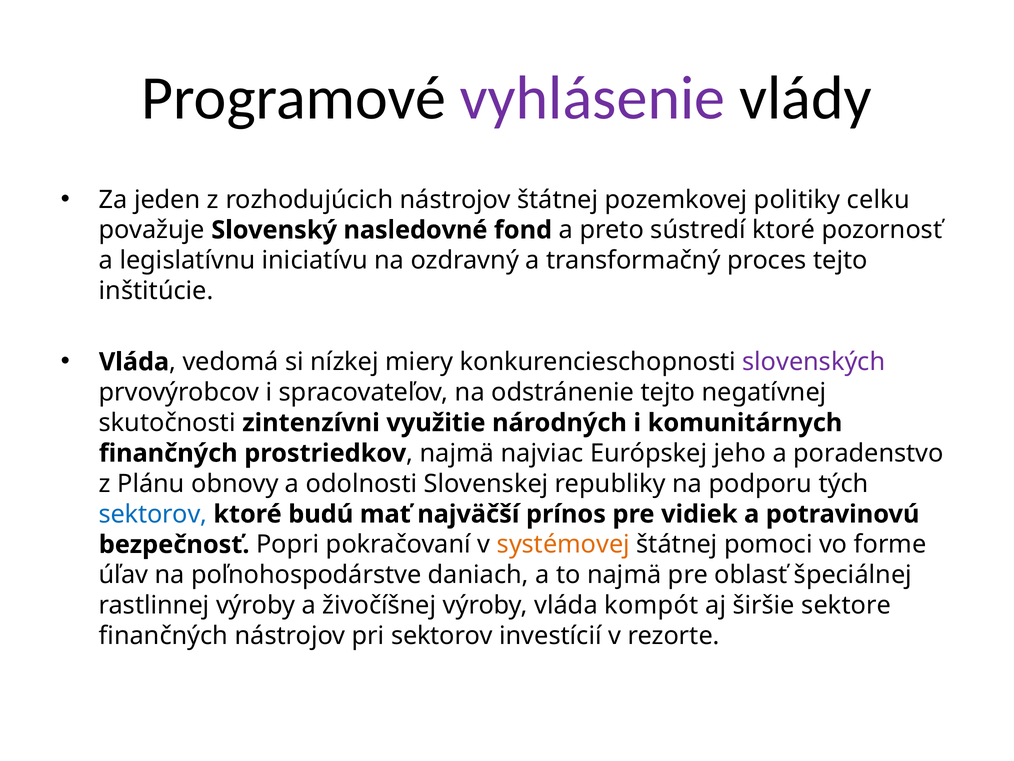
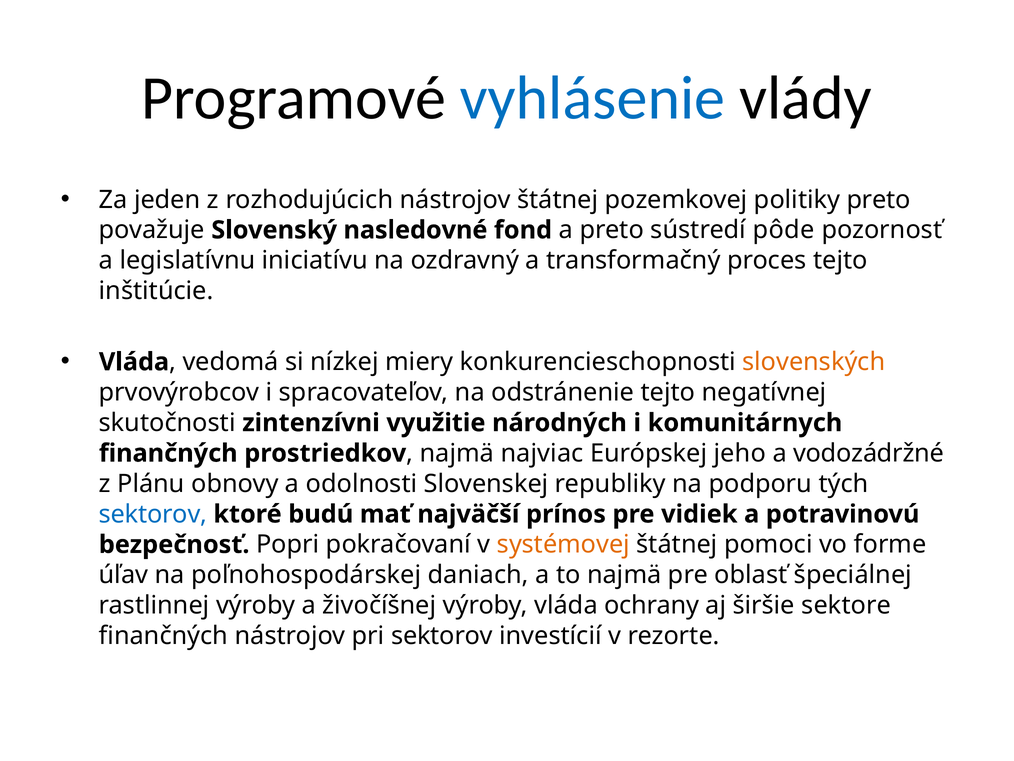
vyhlásenie colour: purple -> blue (592, 98)
politiky celku: celku -> preto (879, 200)
sústredí ktoré: ktoré -> pôde (784, 230)
slovenských colour: purple -> orange (814, 362)
poradenstvo: poradenstvo -> vodozádržné (869, 453)
poľnohospodárstve: poľnohospodárstve -> poľnohospodárskej (306, 575)
kompót: kompót -> ochrany (652, 605)
